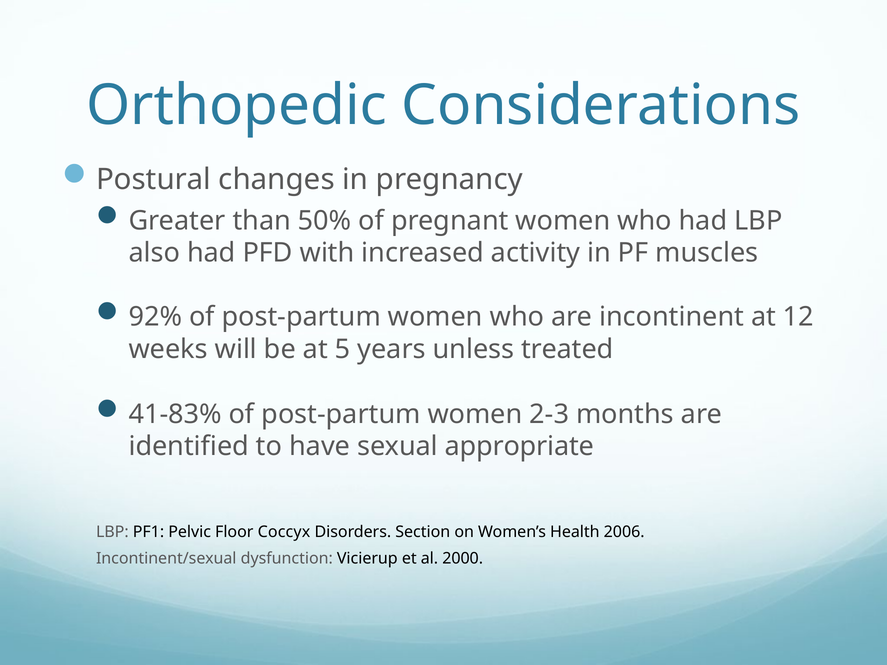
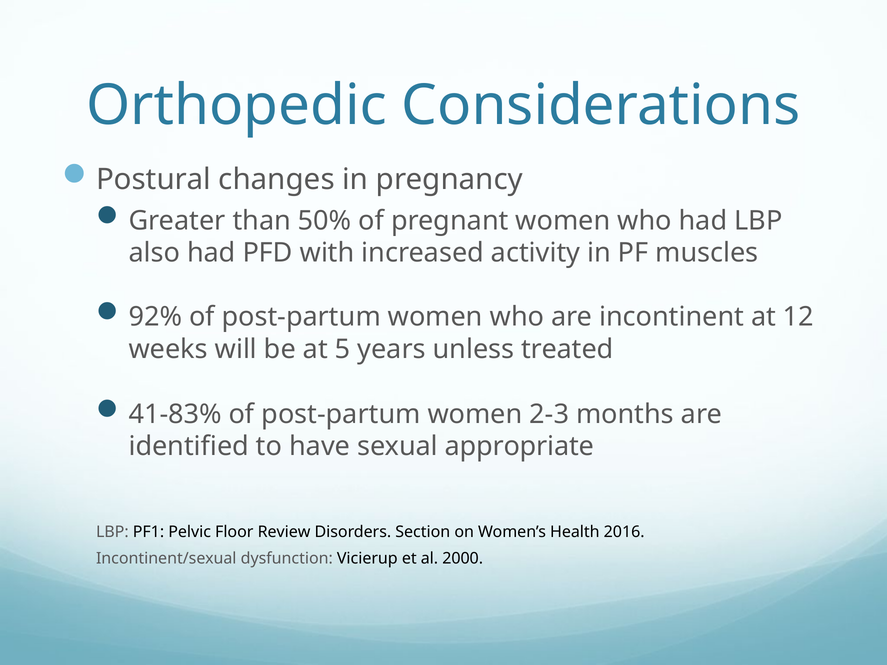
Coccyx: Coccyx -> Review (284, 532)
2006: 2006 -> 2016 (624, 532)
